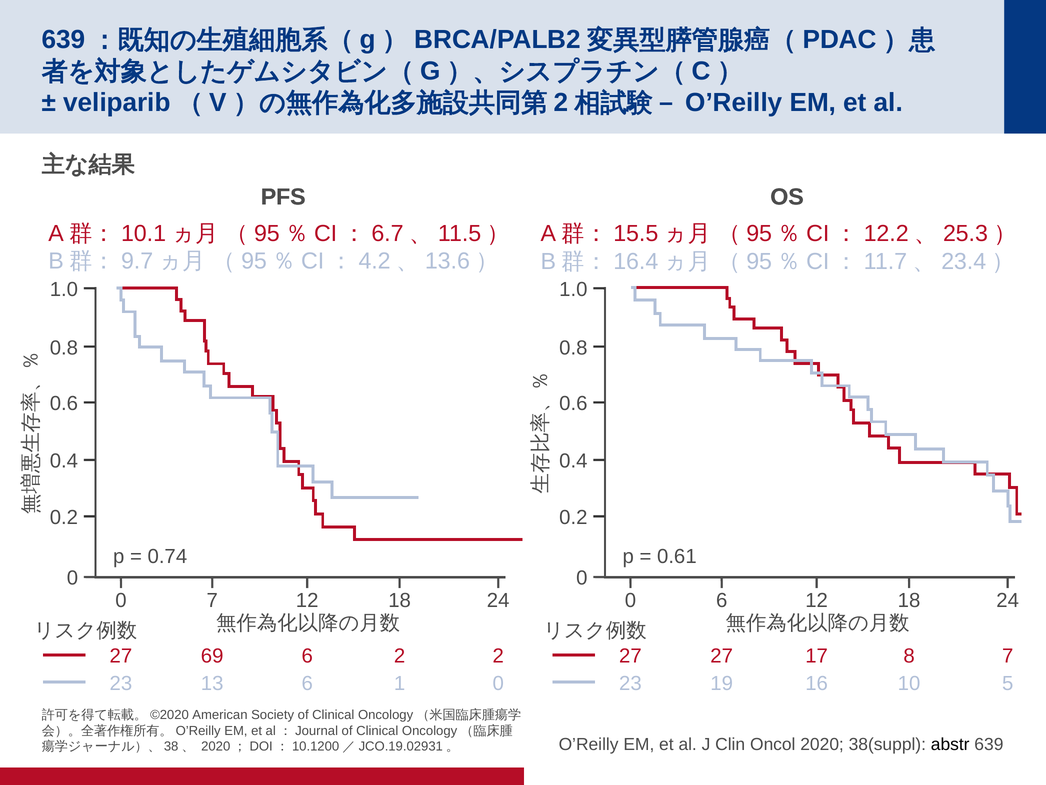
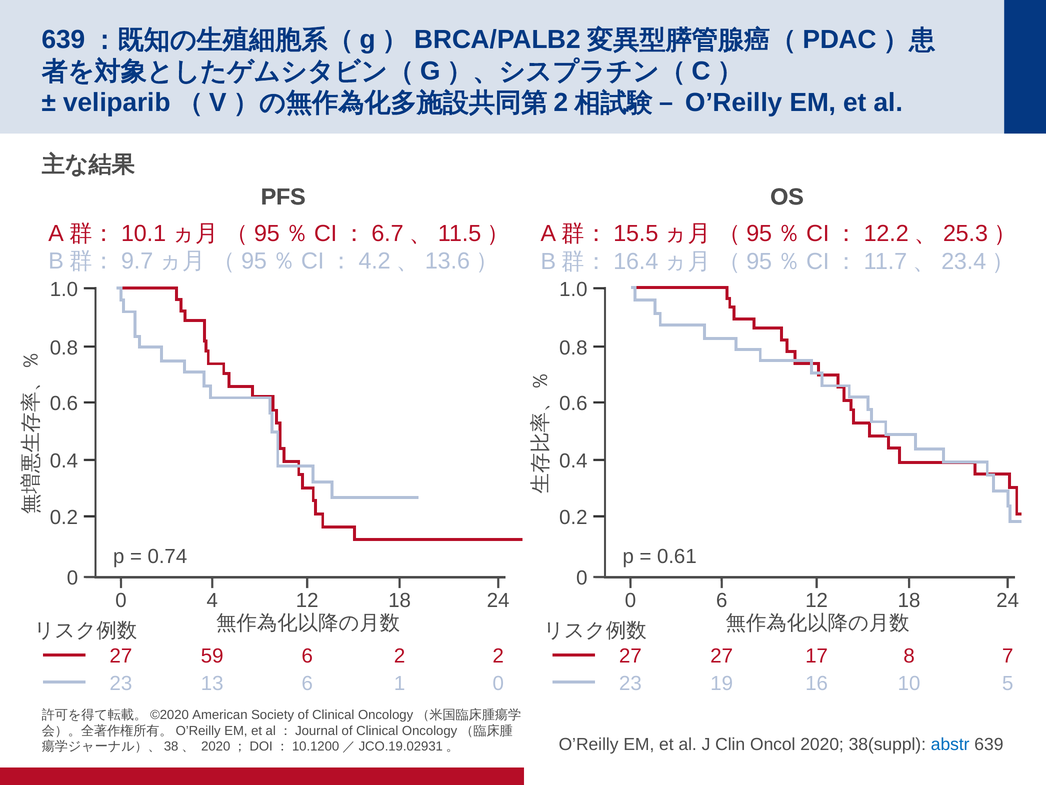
0 7: 7 -> 4 (212, 600)
69: 69 -> 59 (212, 656)
abstr colour: black -> blue (950, 744)
